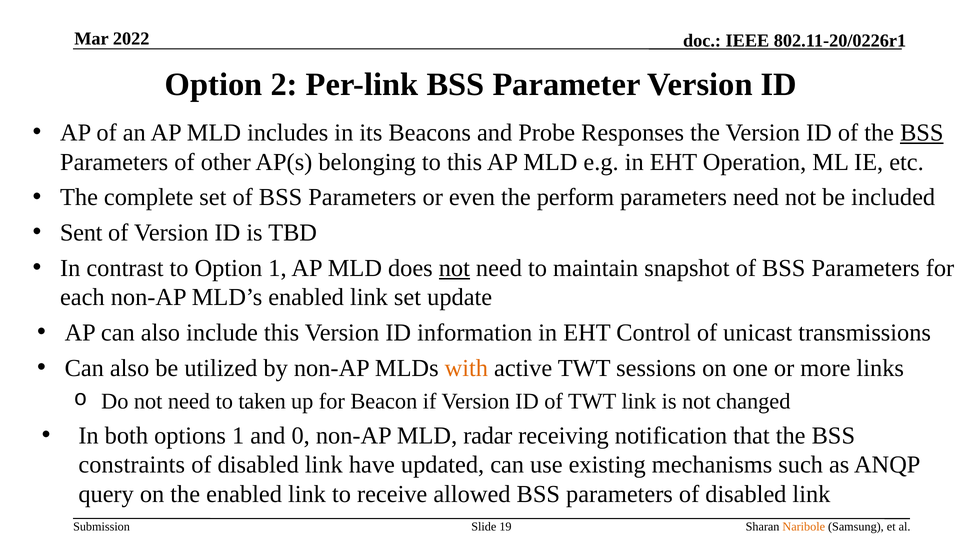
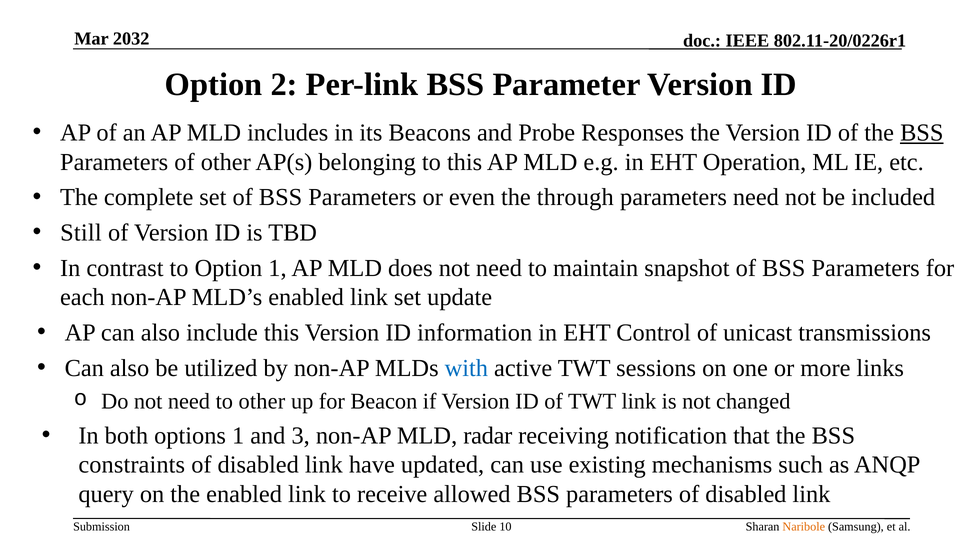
2022: 2022 -> 2032 (131, 39)
perform: perform -> through (575, 197)
Sent: Sent -> Still (81, 232)
not underline: present -> none (454, 268)
with colour: orange -> blue (466, 368)
to taken: taken -> other (262, 401)
0: 0 -> 3 (301, 435)
19: 19 -> 10 (505, 526)
